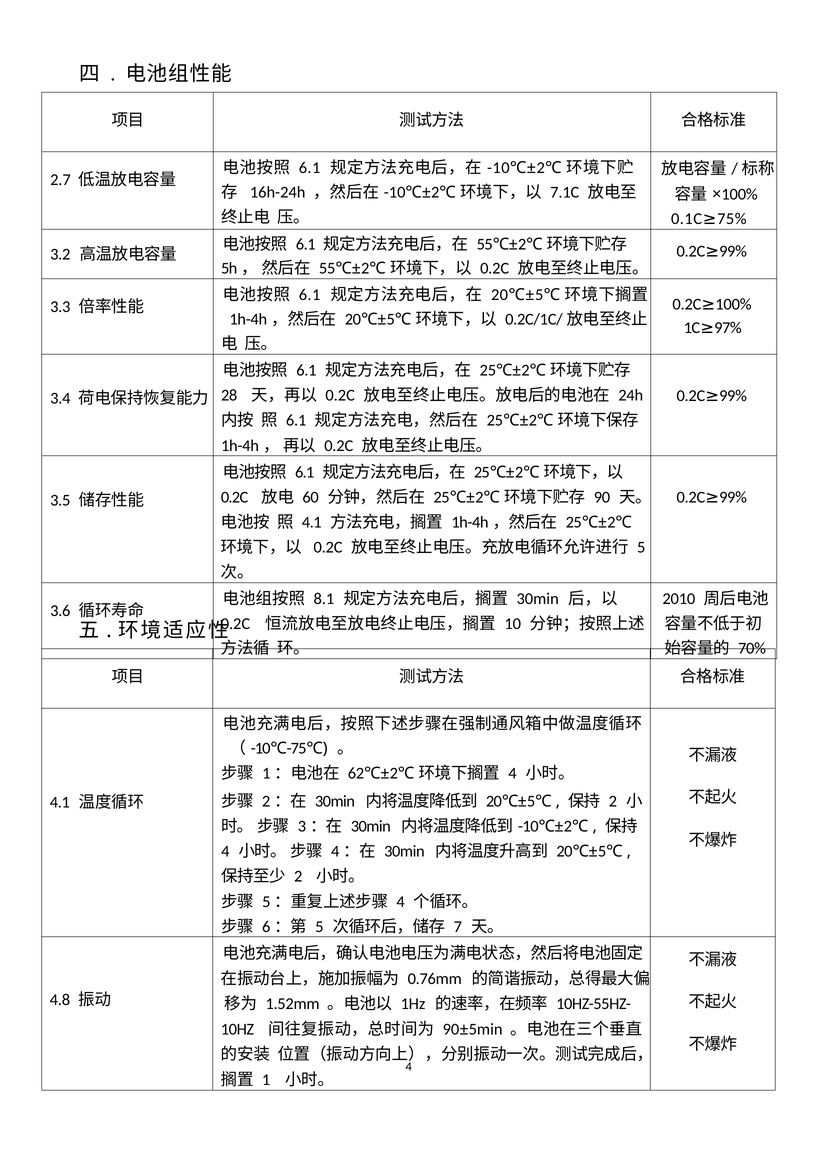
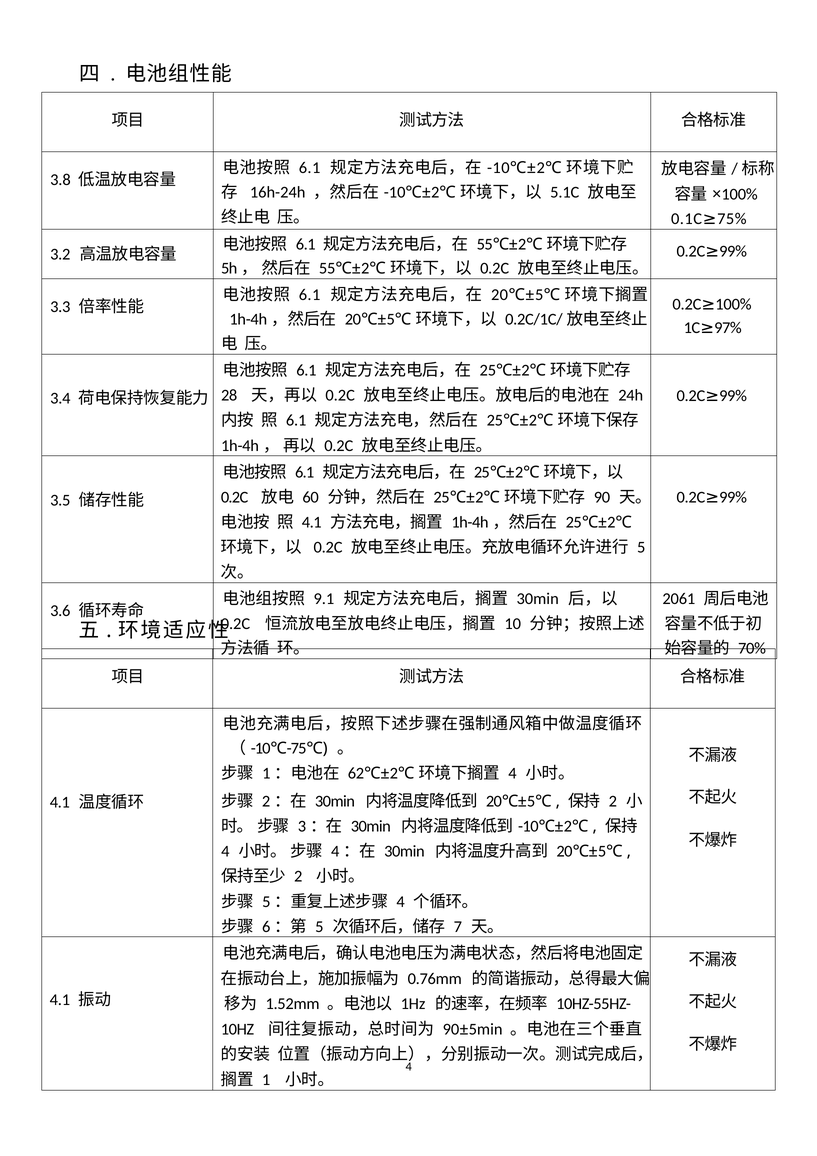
2.7: 2.7 -> 3.8 (60, 180)
7.1C: 7.1C -> 5.1C (565, 192)
2010: 2010 -> 2061 (679, 599)
8.1: 8.1 -> 9.1 (324, 599)
4.8: 4.8 -> 4.1 (60, 999)
